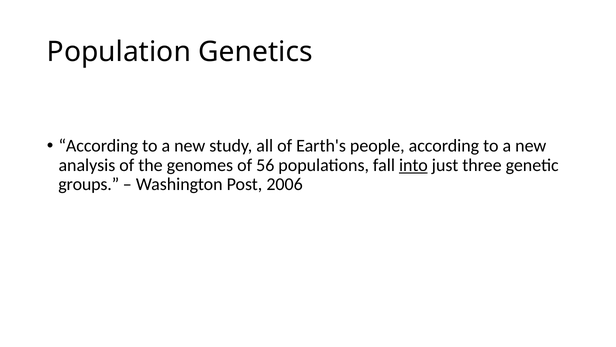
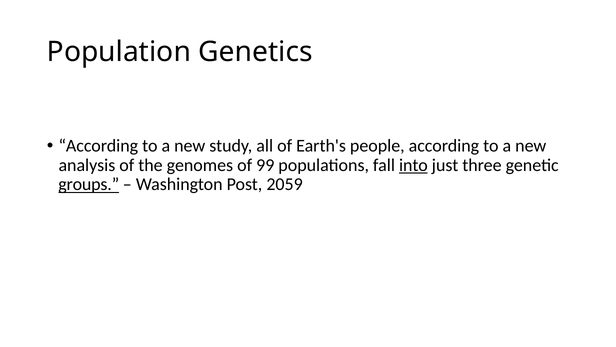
56: 56 -> 99 (265, 165)
groups underline: none -> present (89, 184)
2006: 2006 -> 2059 (285, 184)
